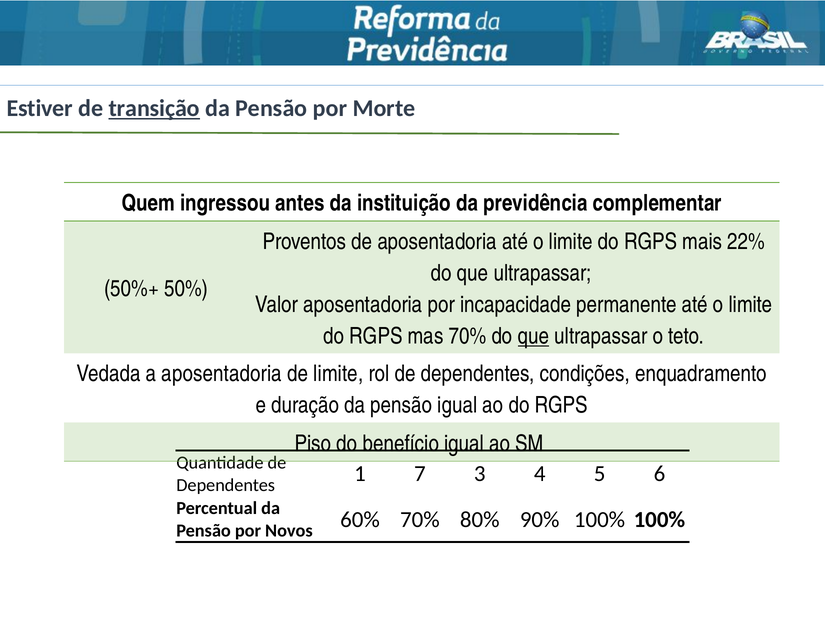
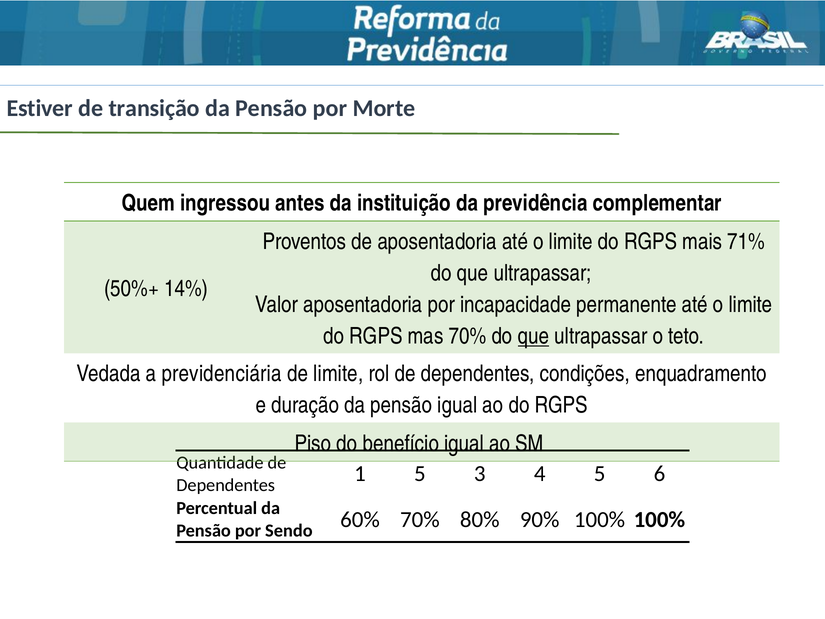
transição underline: present -> none (154, 108)
22%: 22% -> 71% (746, 242)
50%: 50% -> 14% (186, 289)
a aposentadoria: aposentadoria -> previdenciária (222, 374)
1 7: 7 -> 5 (420, 474)
Novos: Novos -> Sendo (289, 531)
